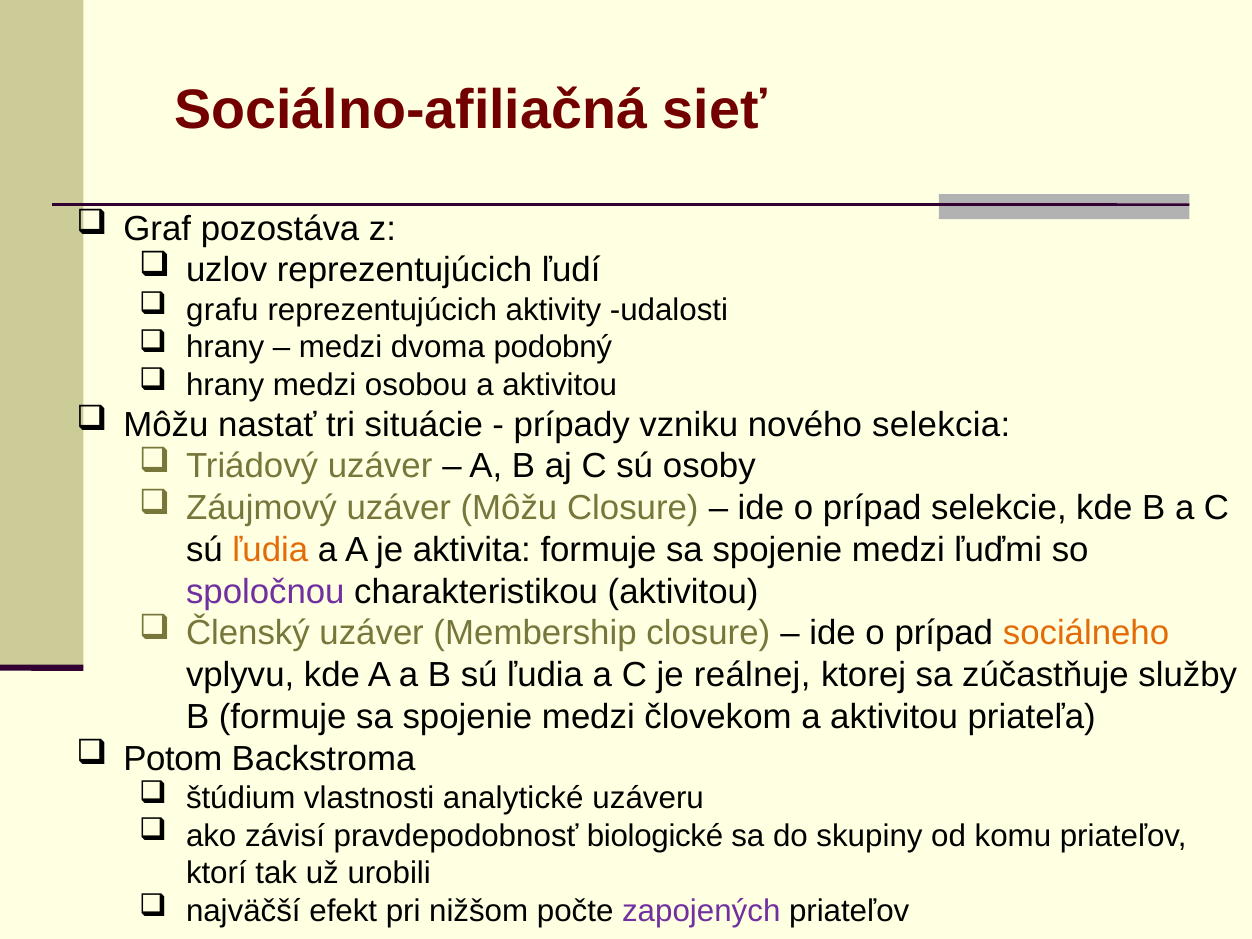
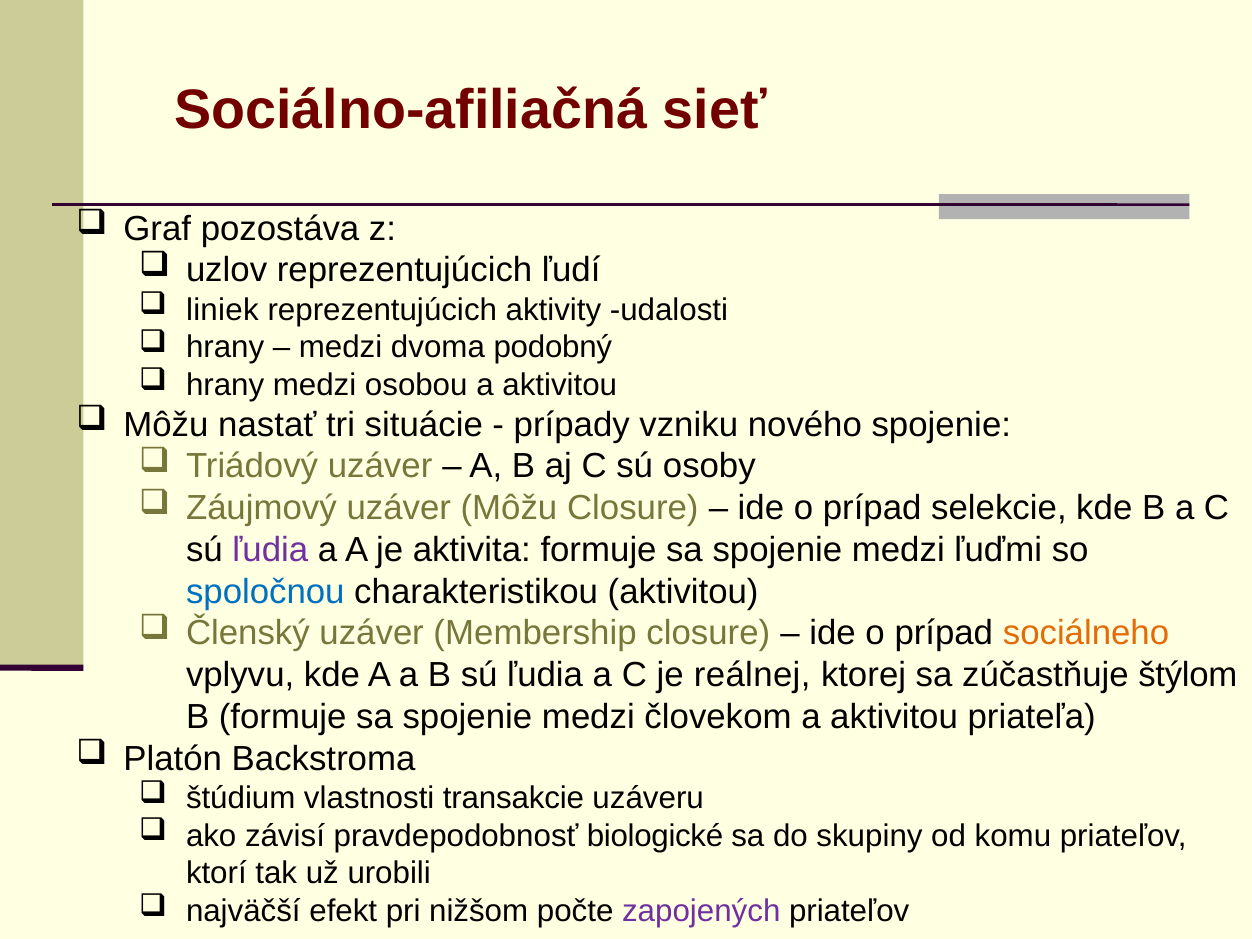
grafu: grafu -> liniek (222, 310)
nového selekcia: selekcia -> spojenie (941, 425)
ľudia colour: orange -> purple (270, 550)
spoločnou colour: purple -> blue (265, 592)
služby: služby -> štýlom (1188, 675)
Potom: Potom -> Platón (173, 759)
analytické: analytické -> transakcie (513, 798)
